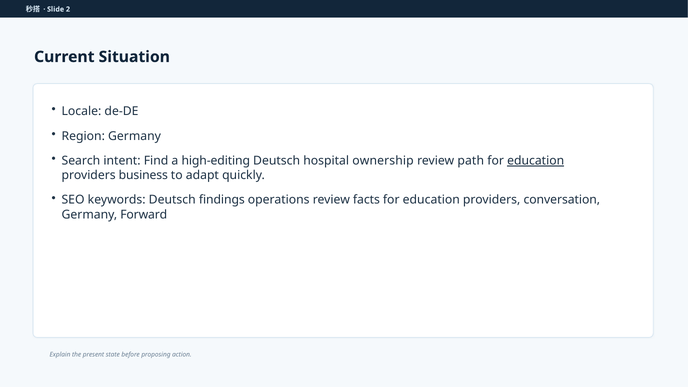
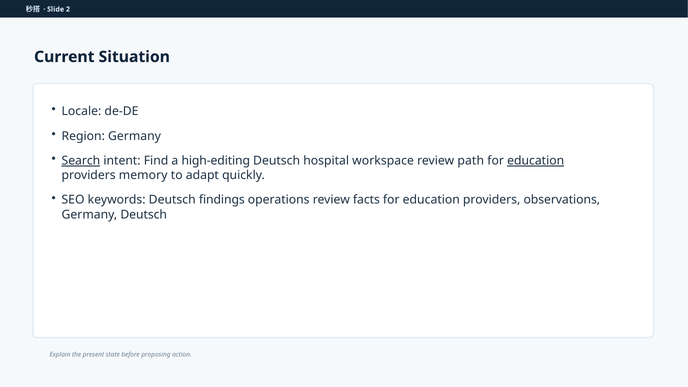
Search underline: none -> present (81, 161)
ownership: ownership -> workspace (383, 161)
business: business -> memory (143, 175)
conversation: conversation -> observations (562, 200)
Germany Forward: Forward -> Deutsch (144, 215)
